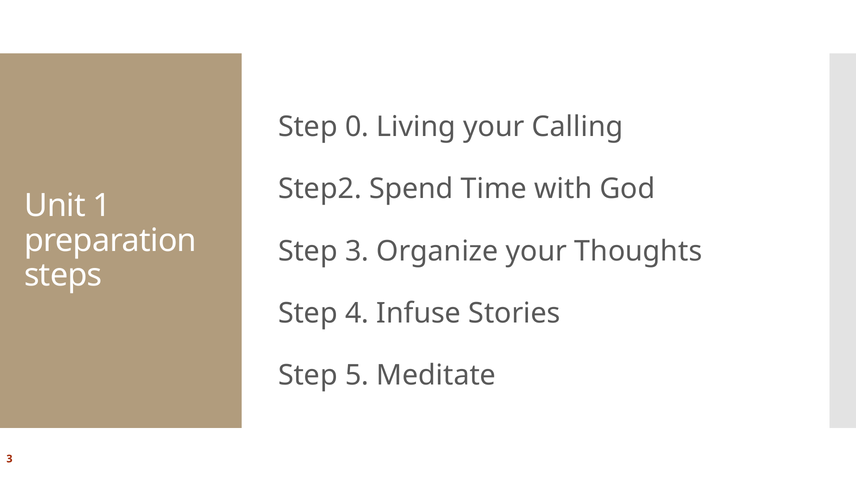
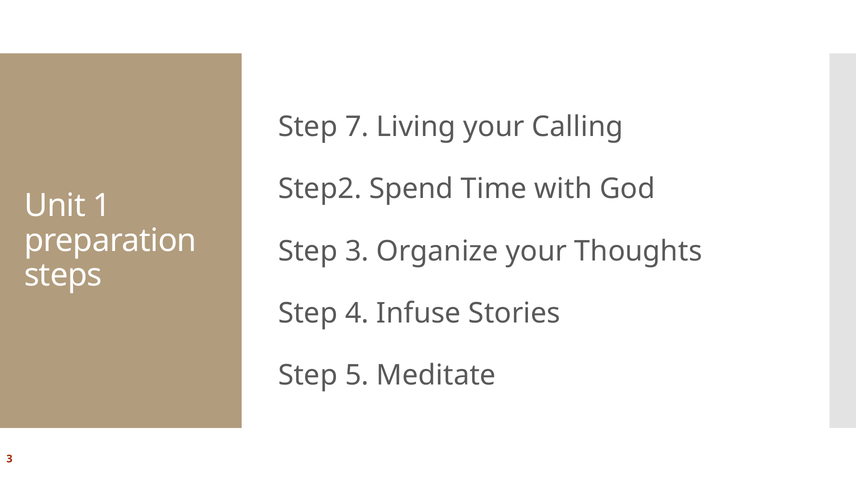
0: 0 -> 7 (357, 127)
